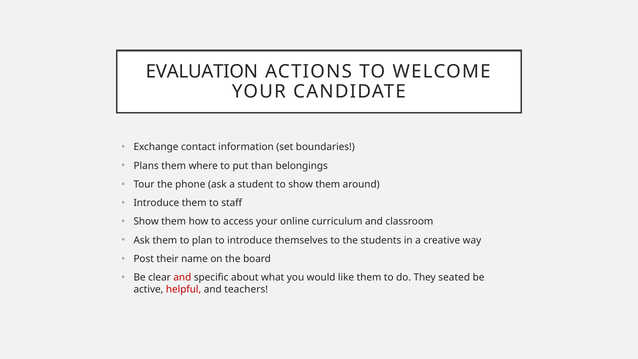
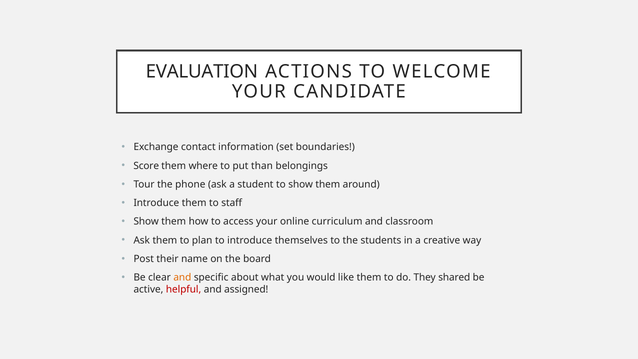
Plans: Plans -> Score (146, 166)
and colour: red -> orange (182, 277)
seated: seated -> shared (454, 277)
teachers: teachers -> assigned (246, 289)
